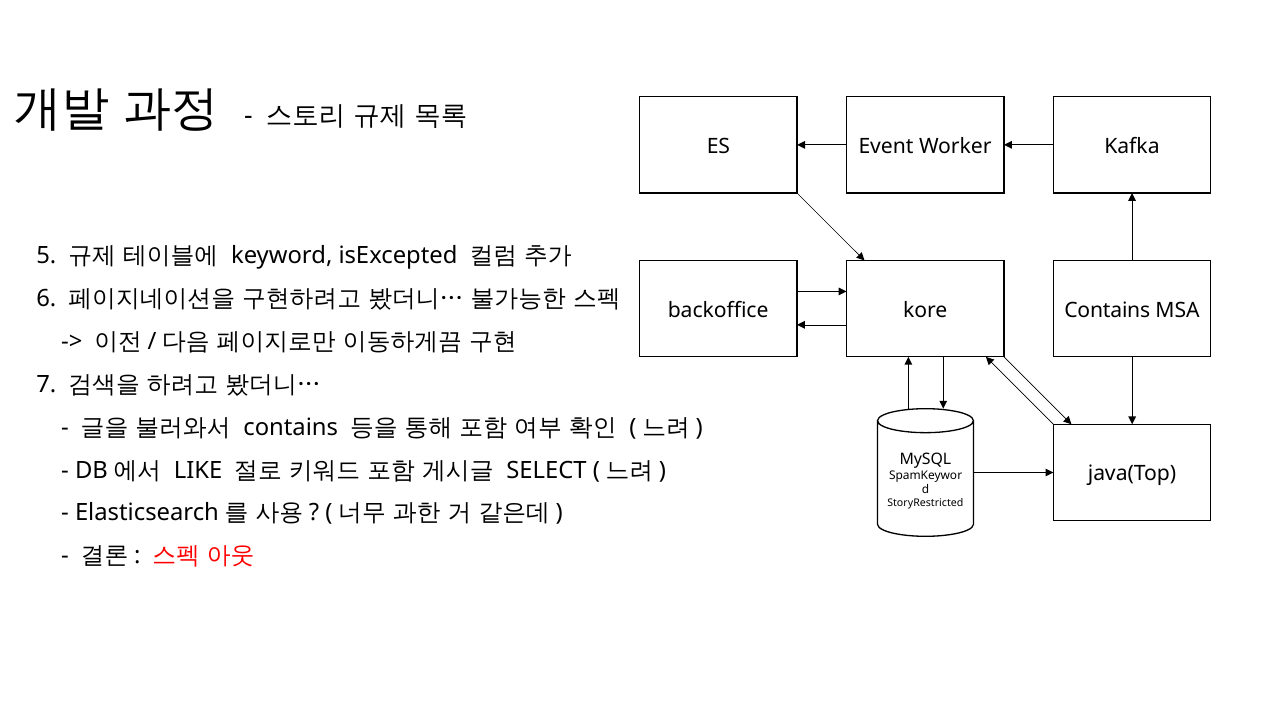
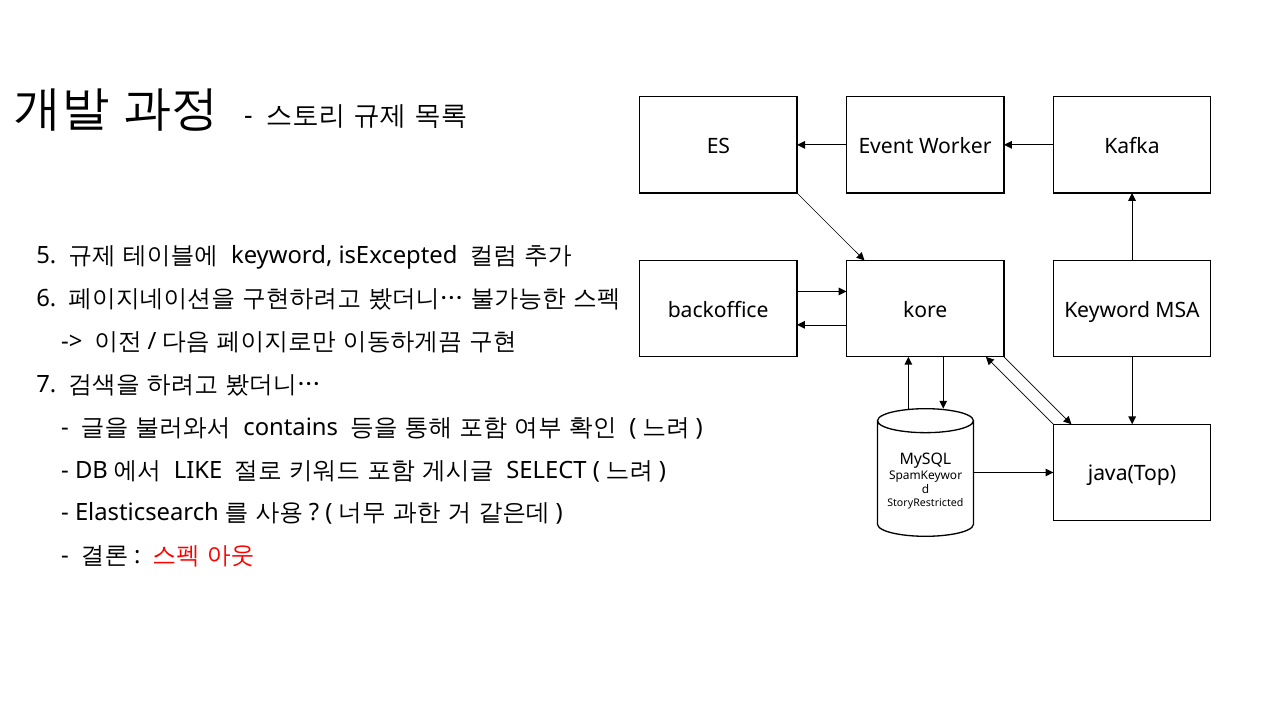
Contains: Contains -> Keyword (1107, 310)
